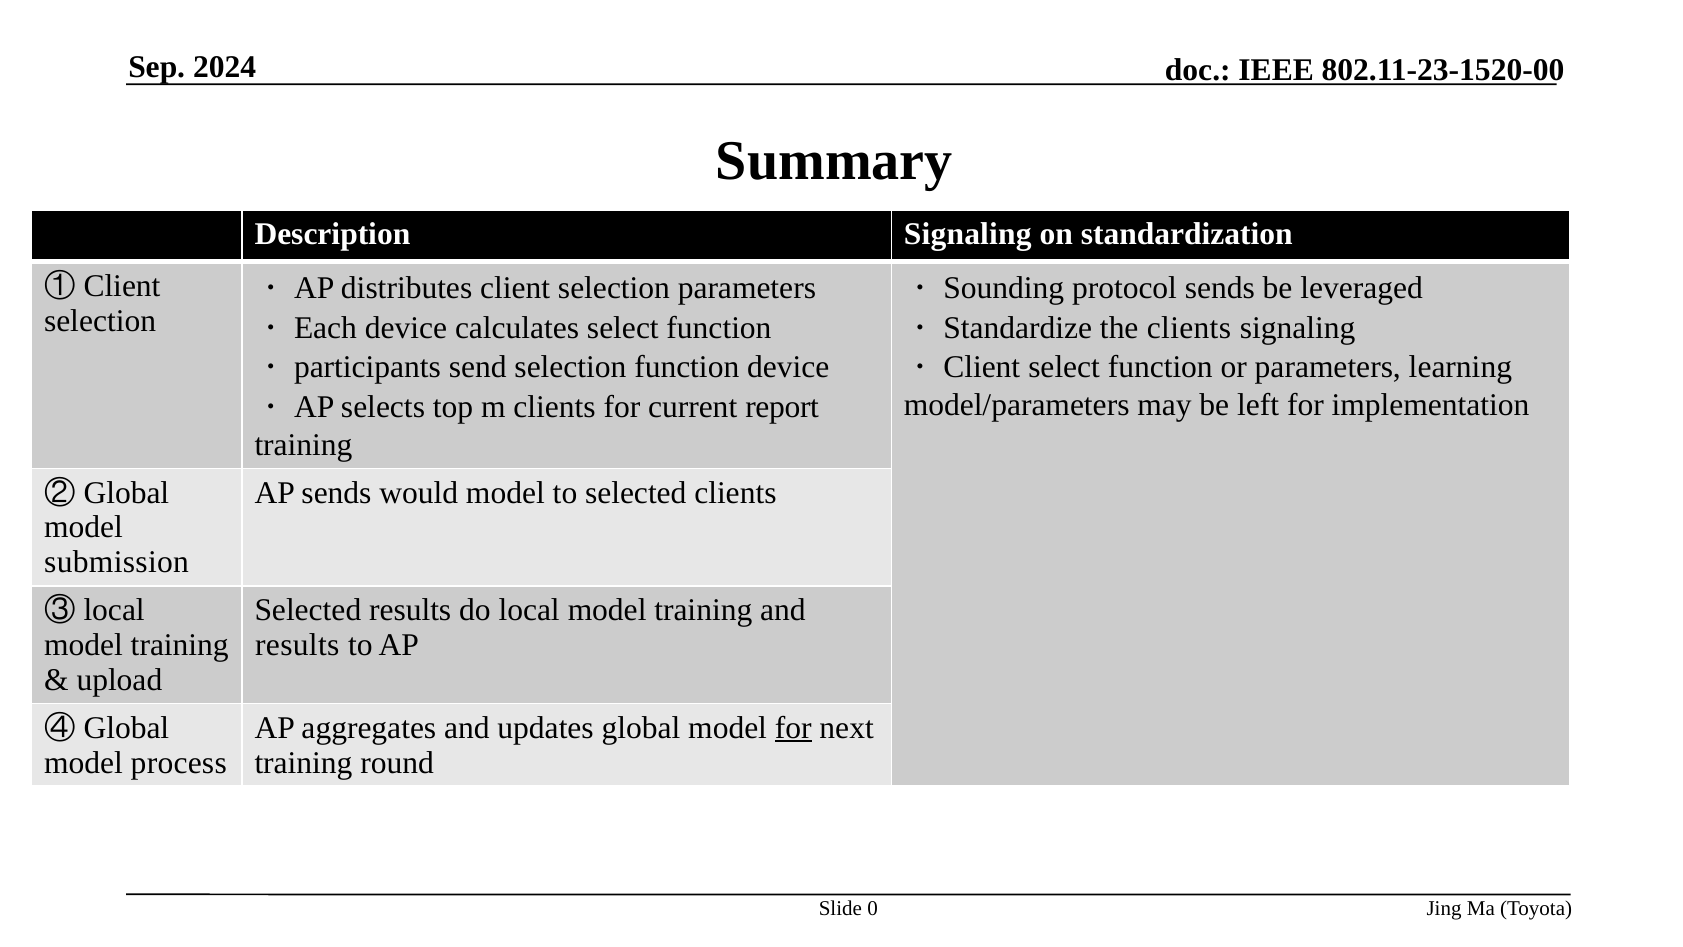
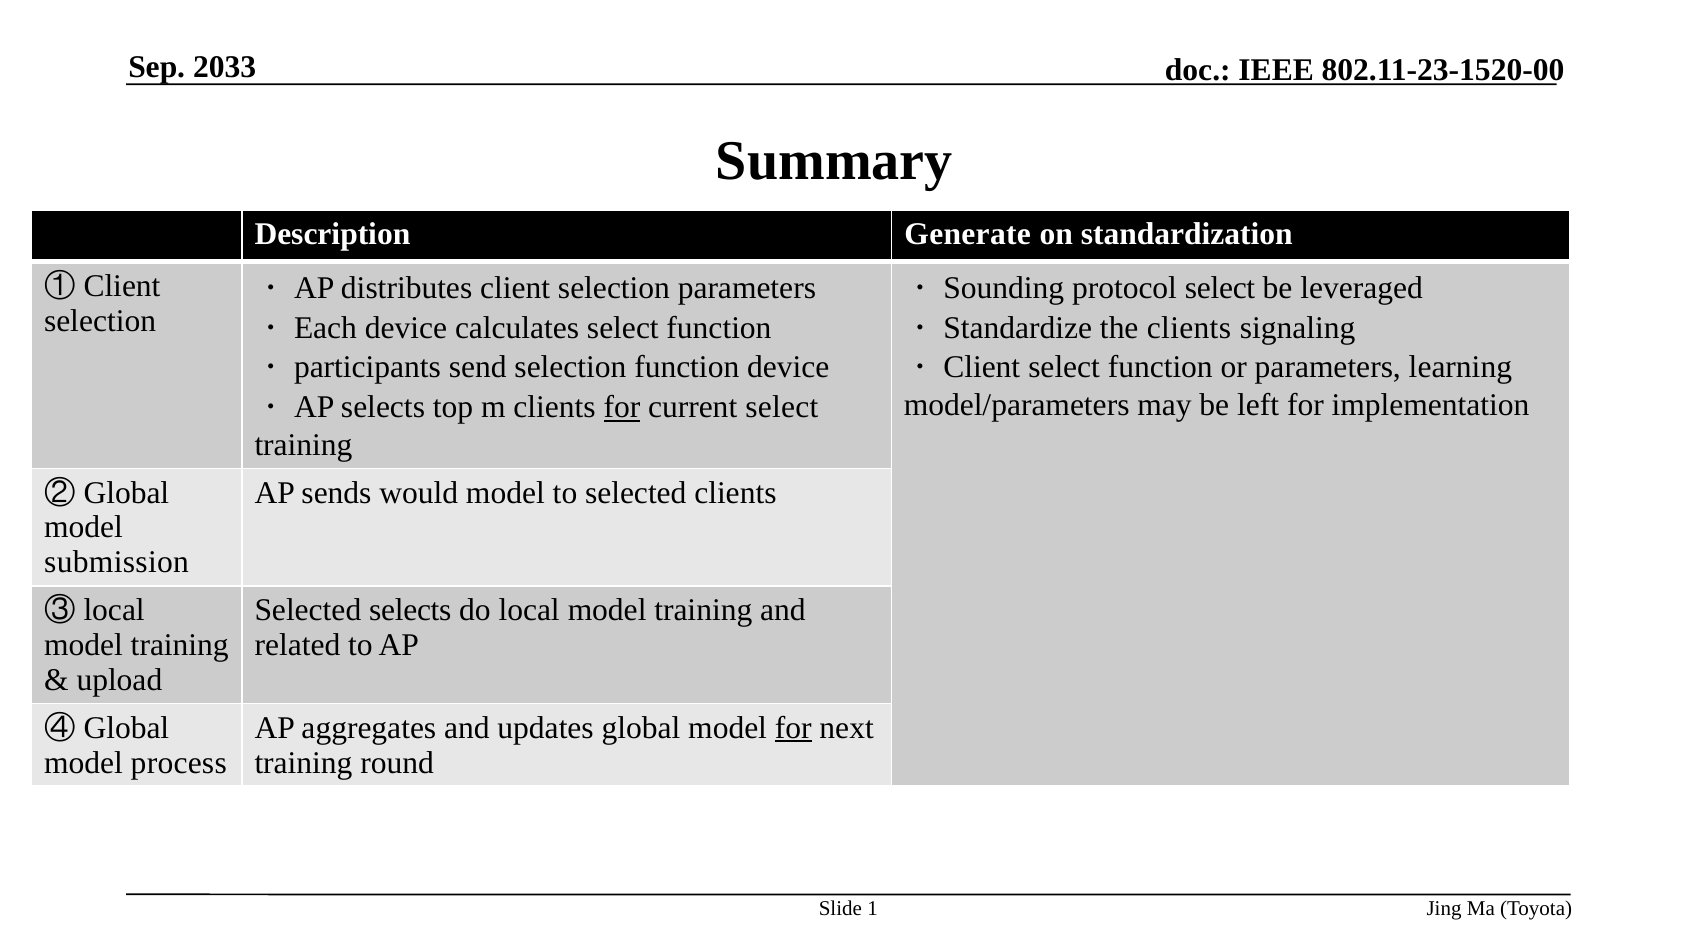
2024: 2024 -> 2033 (225, 67)
Description Signaling: Signaling -> Generate (968, 234)
protocol sends: sends -> select (1220, 288)
for underline: none -> present (622, 407)
current report: report -> select (782, 407)
Selected results: results -> selects (410, 610)
results: results -> related (297, 645)
0: 0 -> 1 (873, 908)
